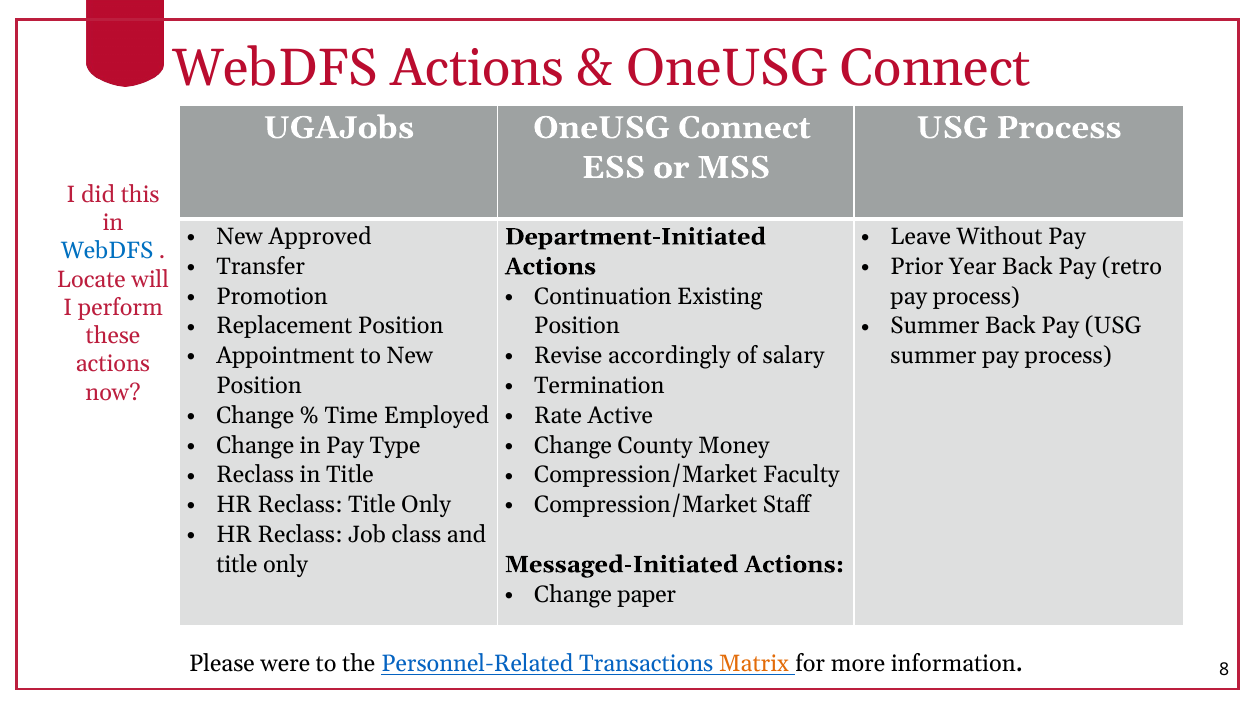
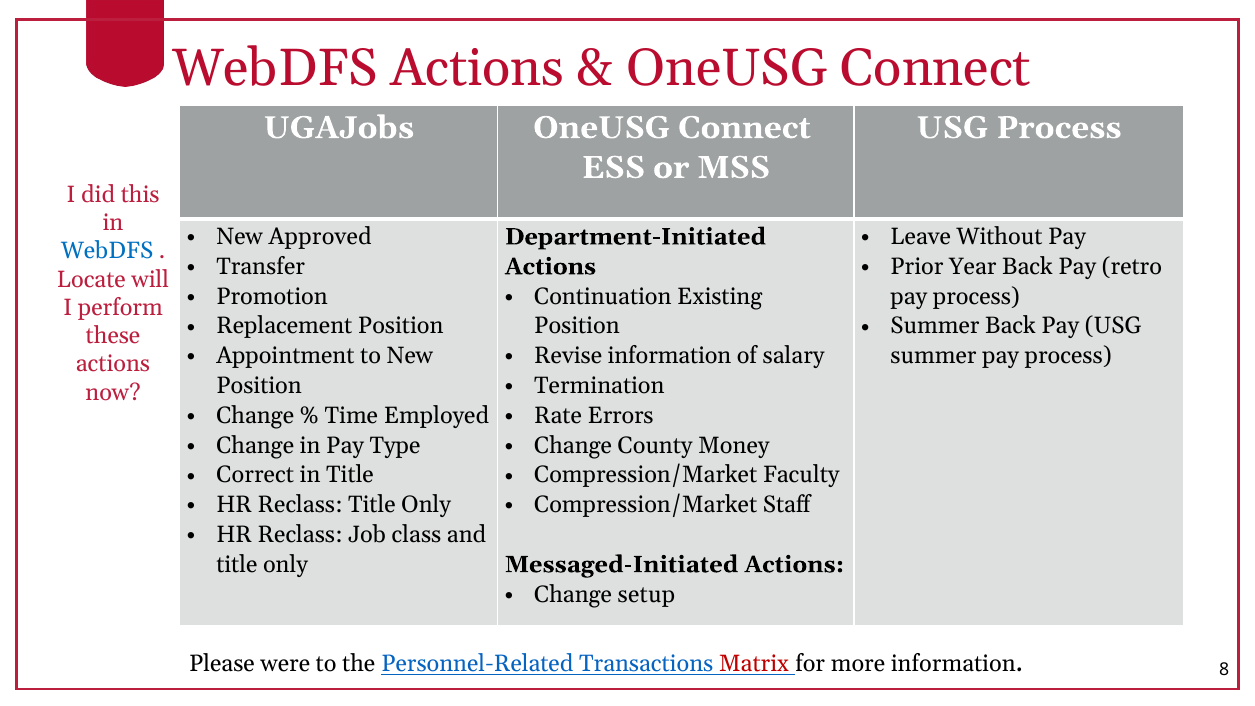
Revise accordingly: accordingly -> information (669, 356)
Active: Active -> Errors (621, 415)
Reclass: Reclass -> Correct (255, 475)
paper: paper -> setup (646, 594)
Matrix colour: orange -> red (754, 663)
